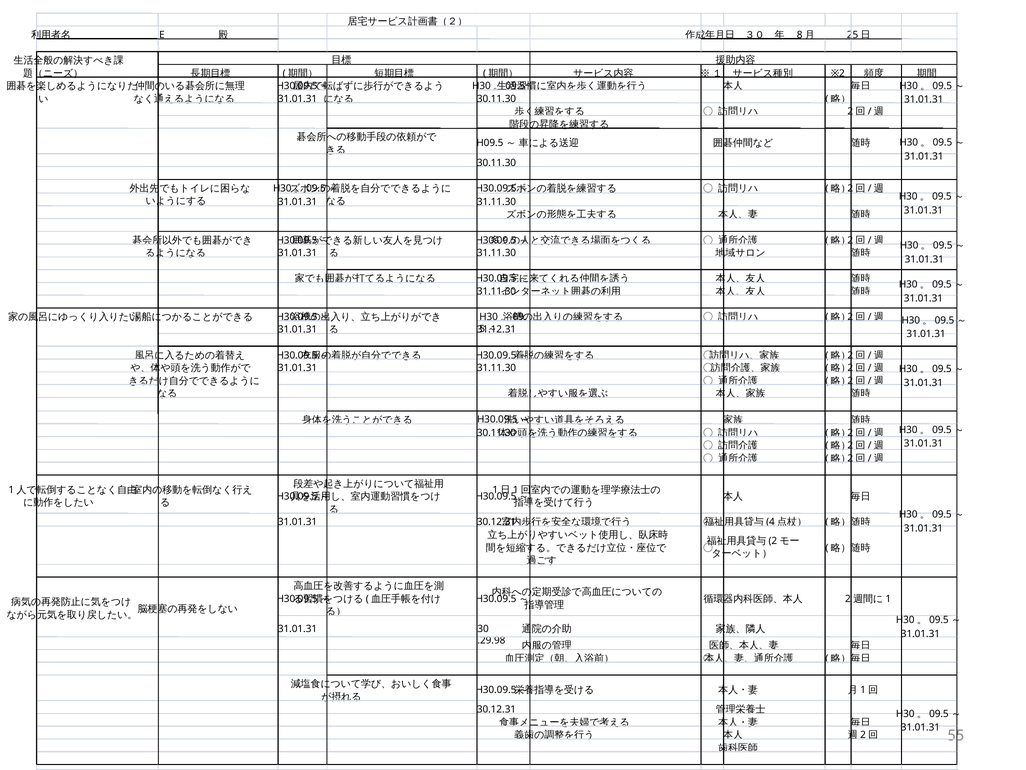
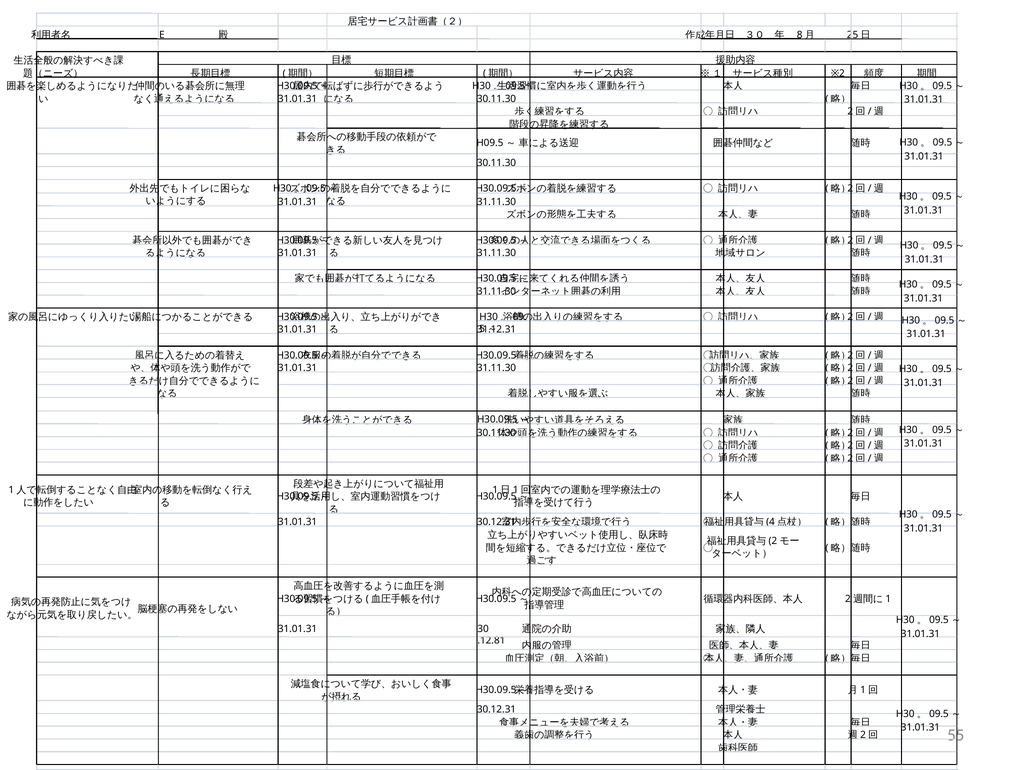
.29.98: .29.98 -> .12.81 (491, 640)
